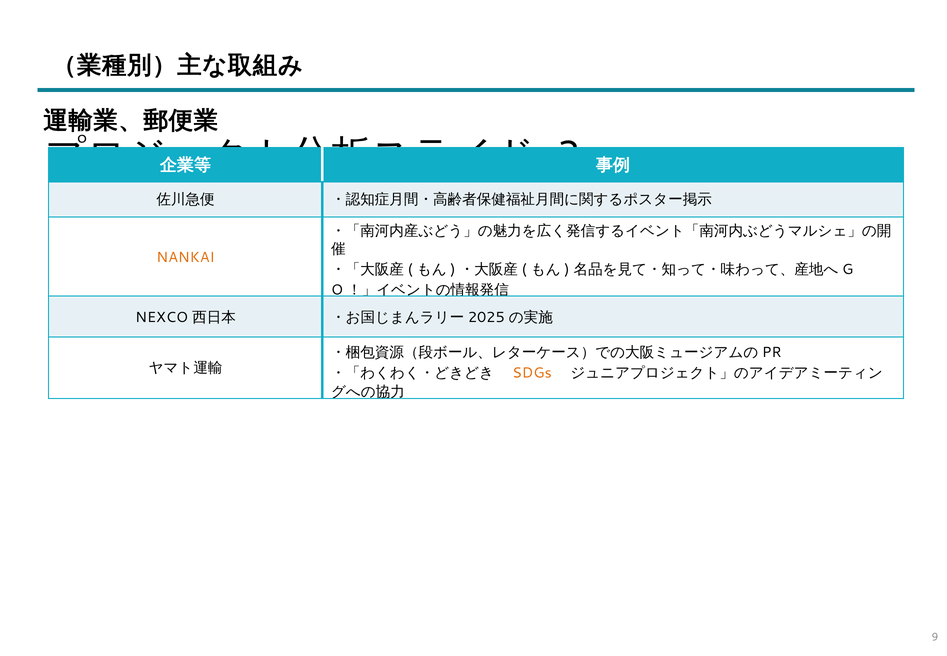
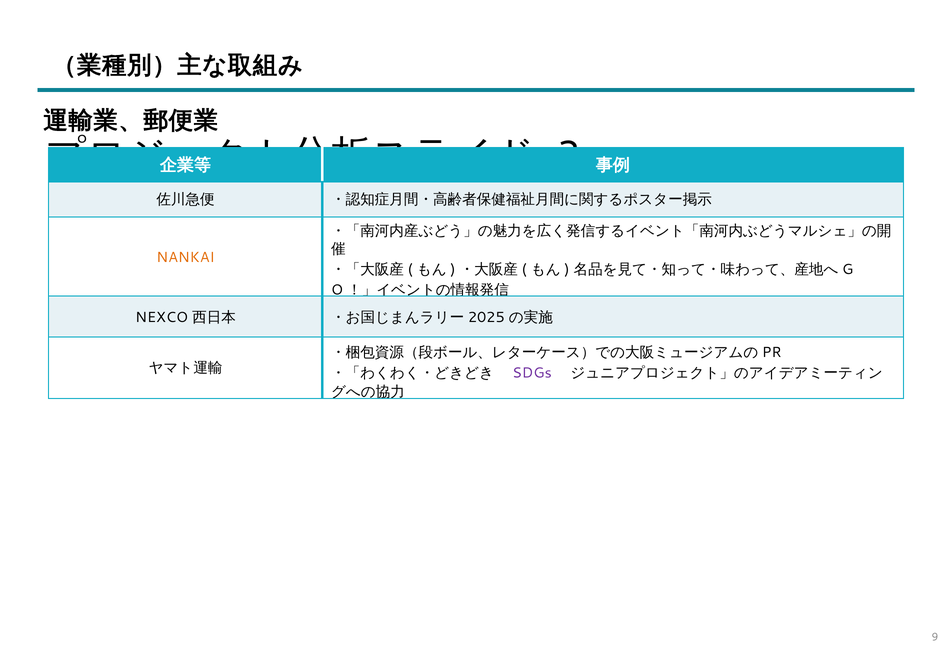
SDGs colour: orange -> purple (532, 373)
